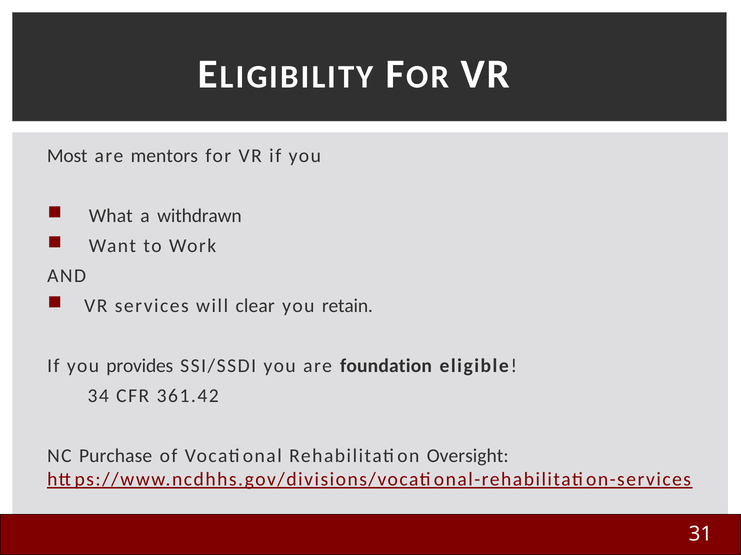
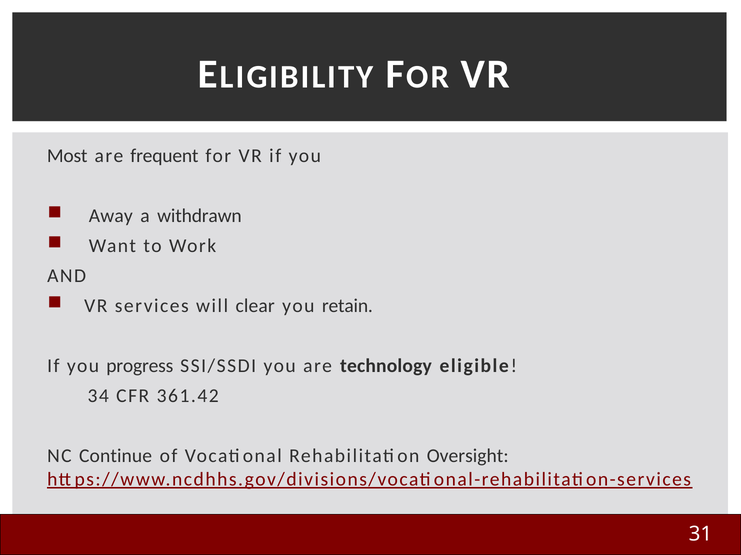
mentors: mentors -> frequent (164, 156)
What: What -> Away (111, 216)
provides: provides -> progress (140, 366)
foundation: foundation -> technology (386, 366)
Purchase: Purchase -> Continue (116, 457)
